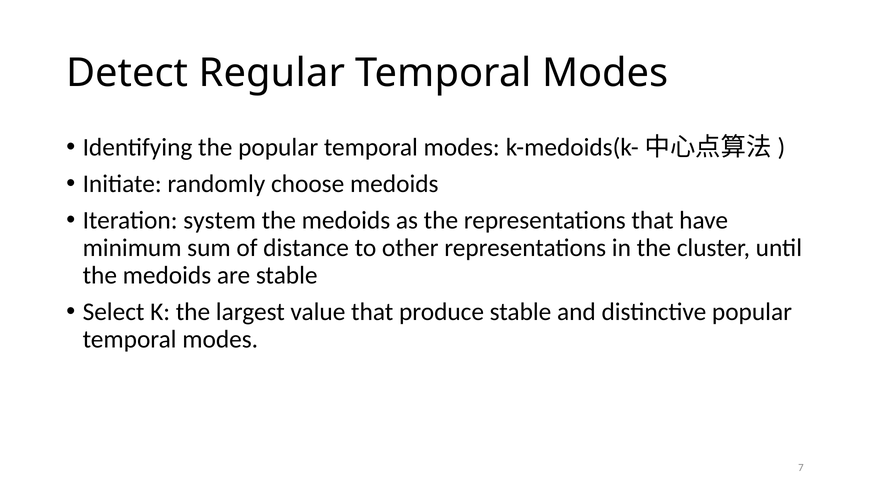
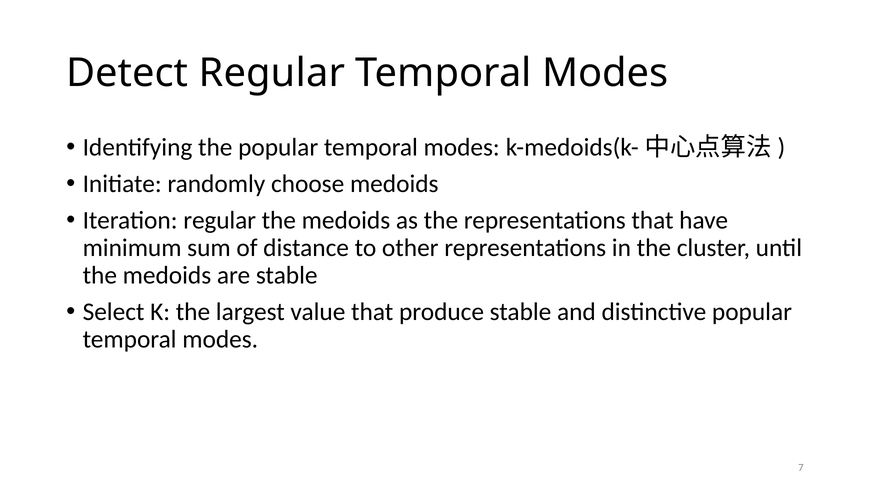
Iteration system: system -> regular (220, 220)
